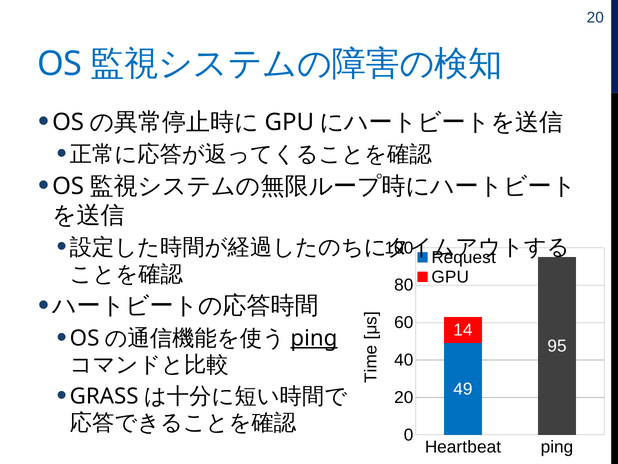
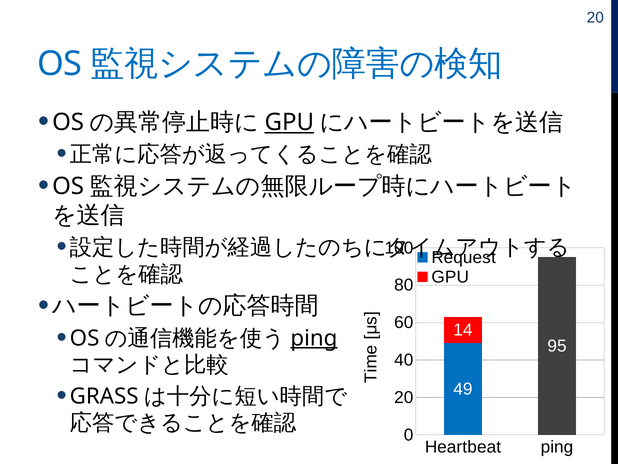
GPU underline: none -> present (289, 122)
